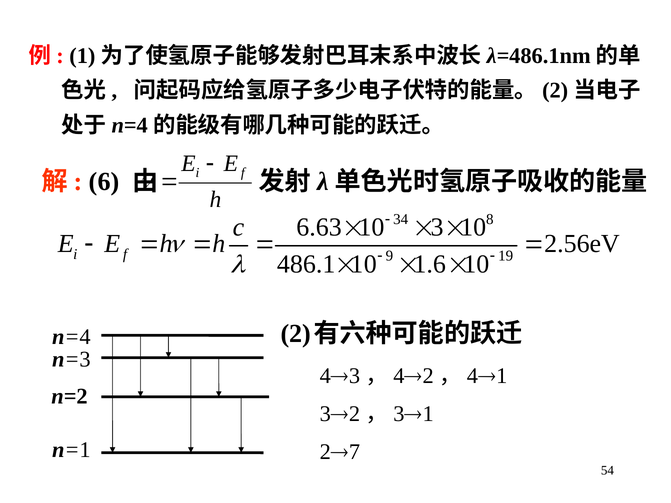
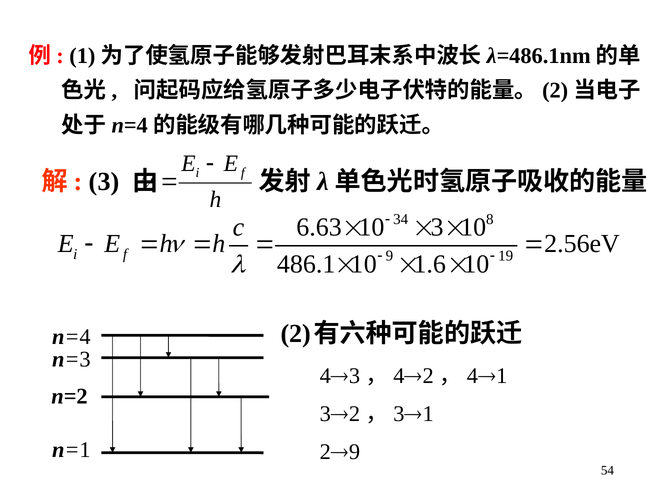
6: 6 -> 3 (104, 182)
7: 7 -> 9 (355, 452)
